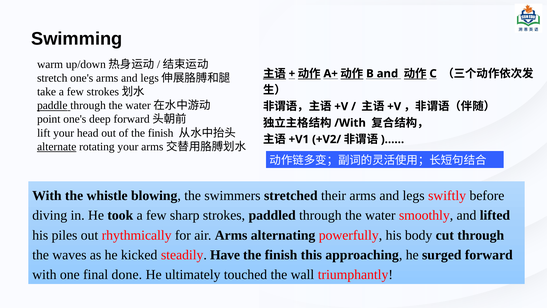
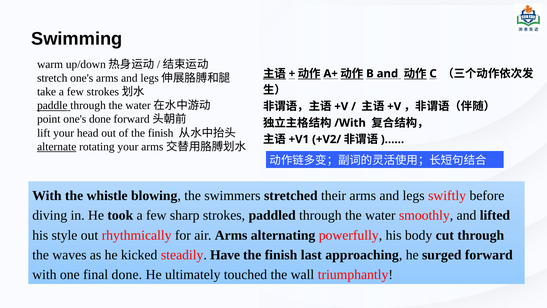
one's deep: deep -> done (100, 119)
piles: piles -> style (64, 235)
this: this -> last (311, 255)
